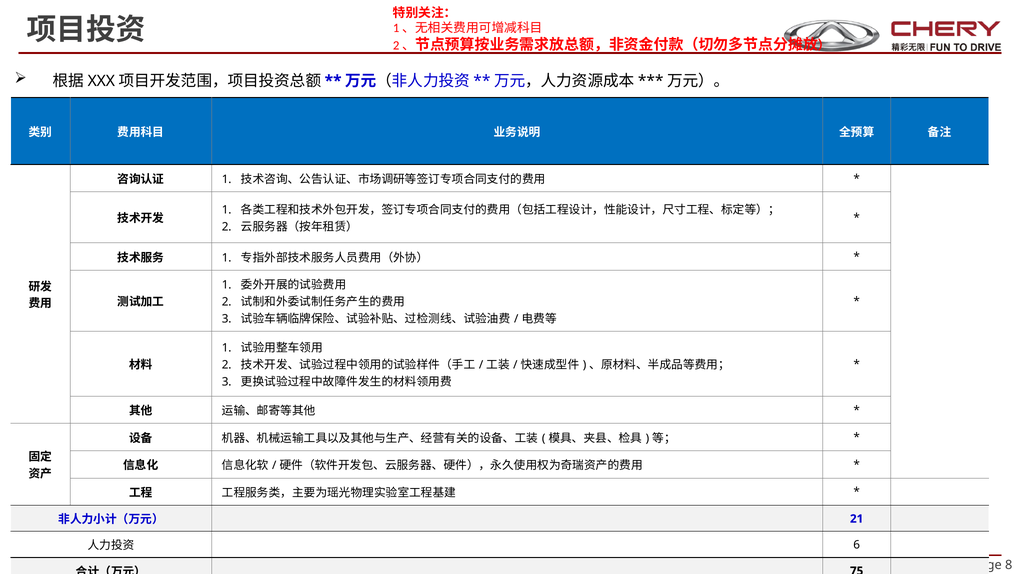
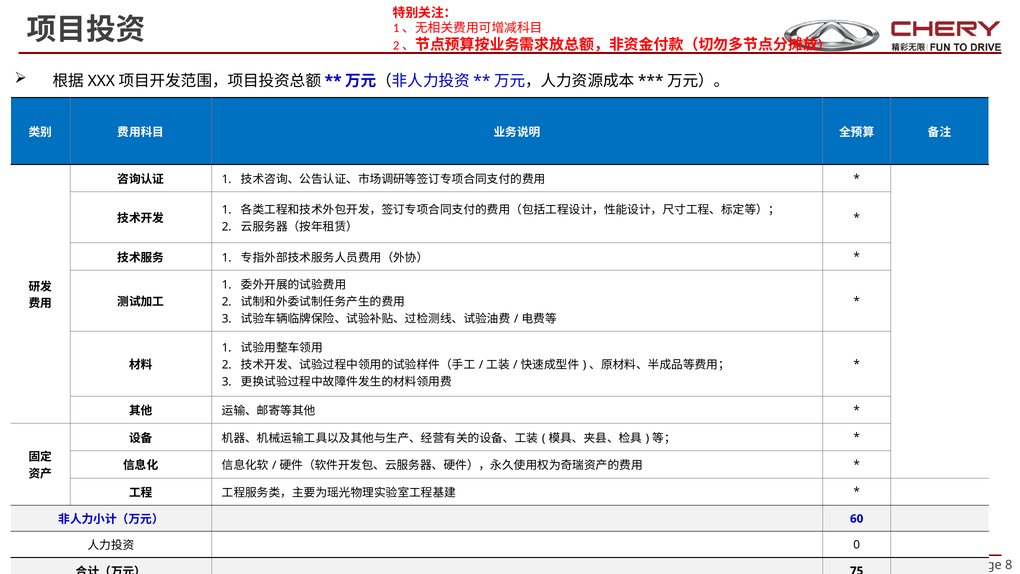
21: 21 -> 60 (857, 519)
6: 6 -> 0 (857, 545)
